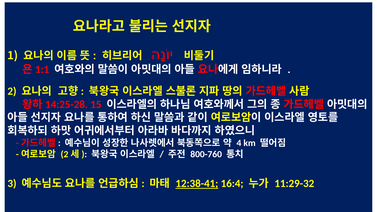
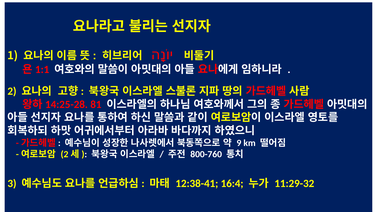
15: 15 -> 81 (96, 104)
4: 4 -> 9 (239, 143)
12:38-41 underline: present -> none (197, 184)
